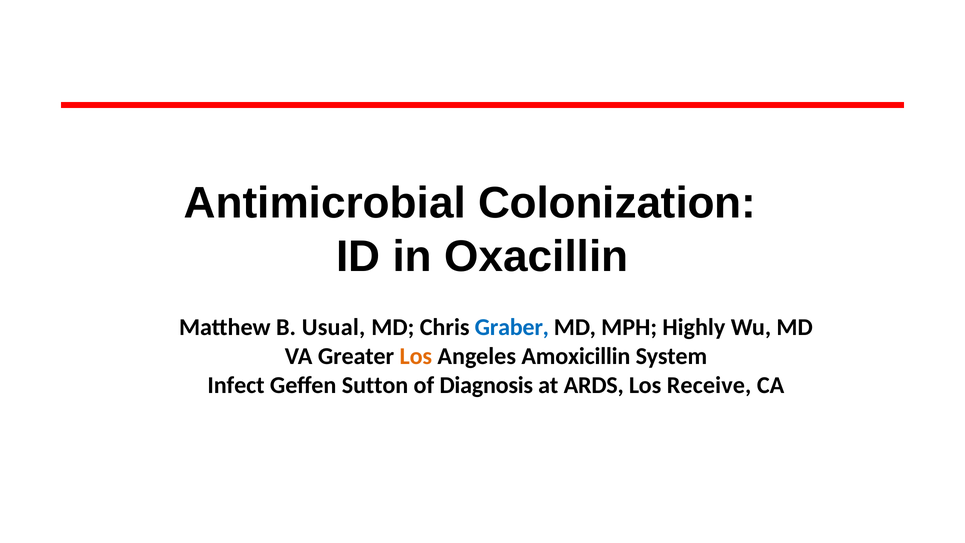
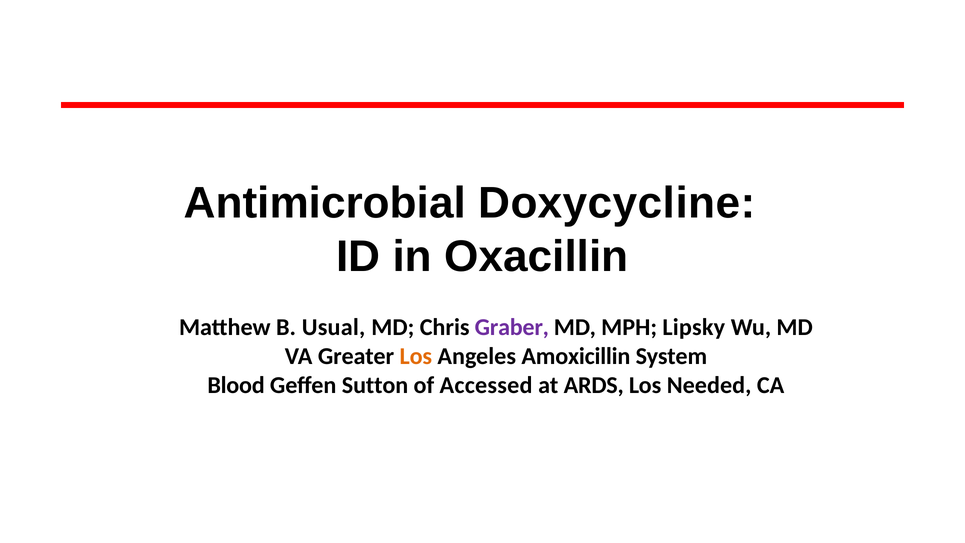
Colonization: Colonization -> Doxycycline (617, 203)
Graber colour: blue -> purple (512, 327)
Highly: Highly -> Lipsky (694, 327)
Infect: Infect -> Blood (236, 385)
Diagnosis: Diagnosis -> Accessed (486, 385)
Receive: Receive -> Needed (709, 385)
